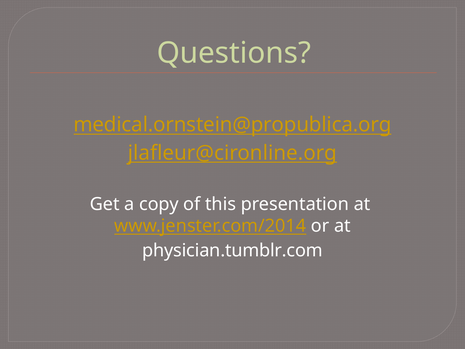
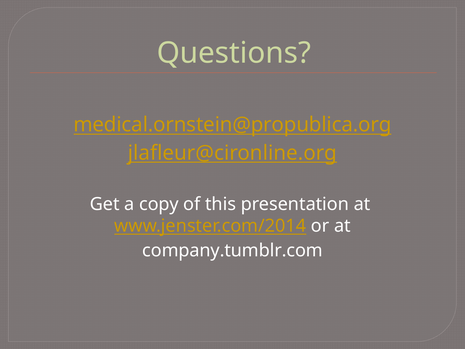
physician.tumblr.com: physician.tumblr.com -> company.tumblr.com (233, 250)
